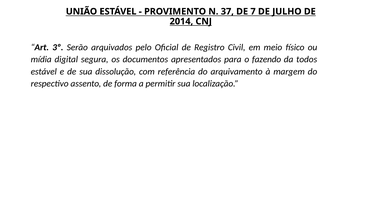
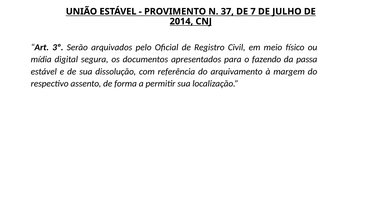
todos: todos -> passa (307, 59)
